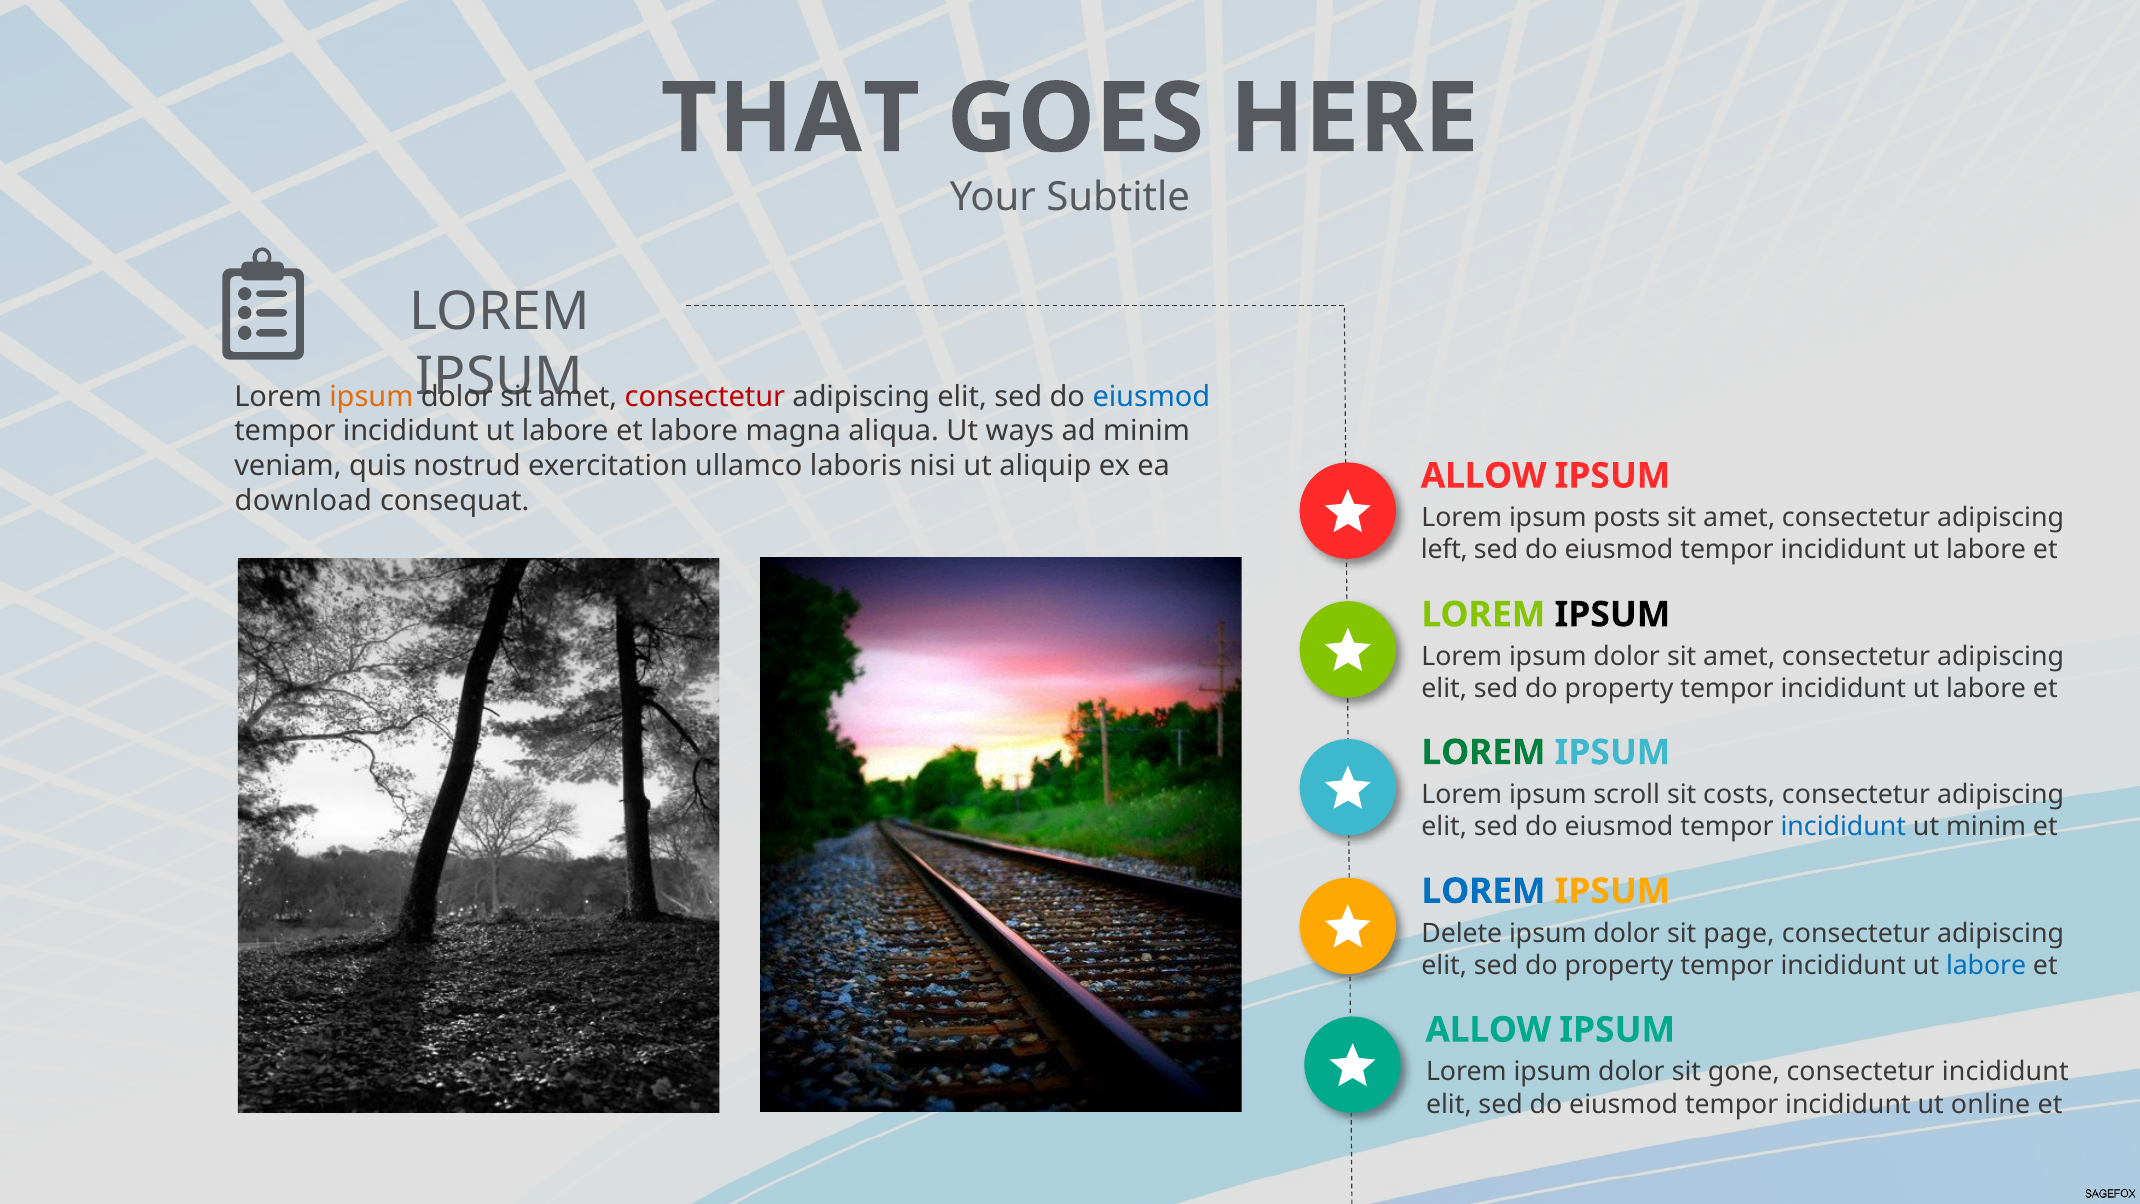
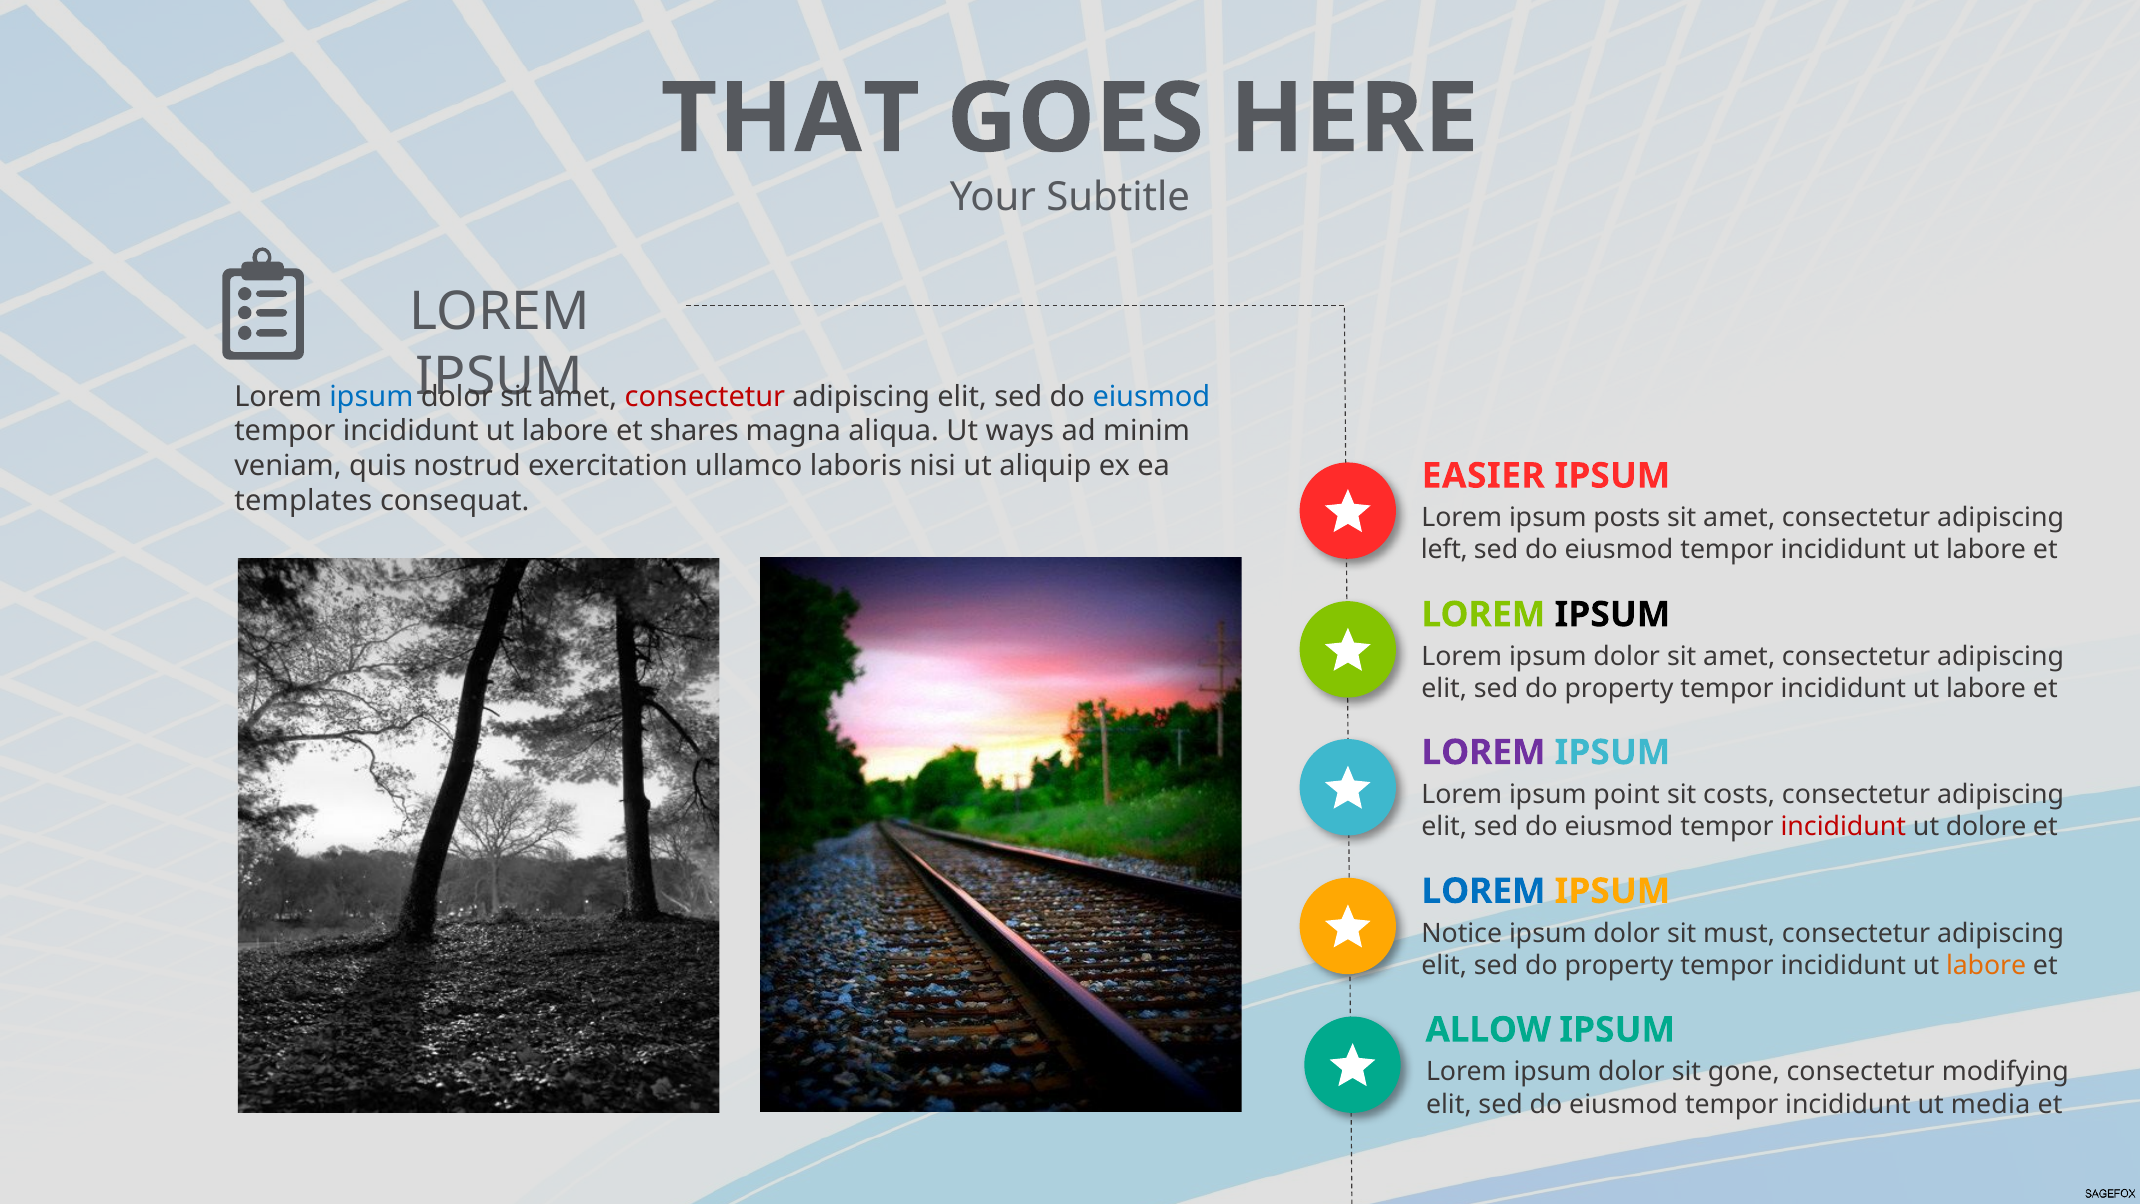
ipsum colour: orange -> blue (371, 396)
et labore: labore -> shares (694, 431)
ALLOW: ALLOW -> EASIER (1483, 476)
download: download -> templates (303, 501)
LOREM colour: green -> purple (1484, 752)
scroll: scroll -> point (1627, 794)
incididunt colour: blue -> red (1843, 827)
ut minim: minim -> dolore (1986, 827)
Delete: Delete -> Notice (1462, 933)
page: page -> must (1739, 933)
labore colour: blue -> orange (1986, 965)
consectetur incididunt: incididunt -> modifying (2005, 1072)
online: online -> media (1991, 1104)
